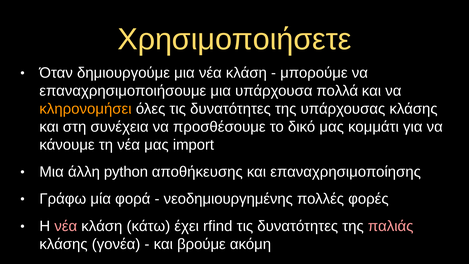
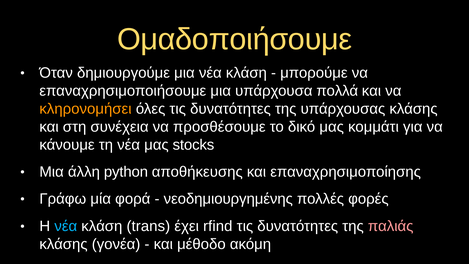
Χρησιμοποιήσετε: Χρησιμοποιήσετε -> Ομαδοποιήσουμε (235, 39)
import: import -> stocks (193, 145)
νέα colour: pink -> light blue (66, 226)
κάτω: κάτω -> trans (148, 226)
βρούμε: βρούμε -> μέθοδο (201, 244)
